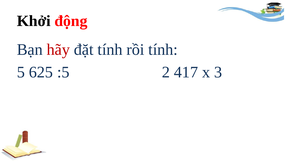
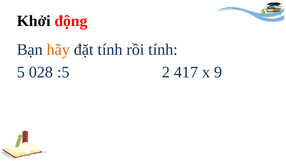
hãy colour: red -> orange (58, 50)
625: 625 -> 028 (41, 72)
3: 3 -> 9 (218, 72)
